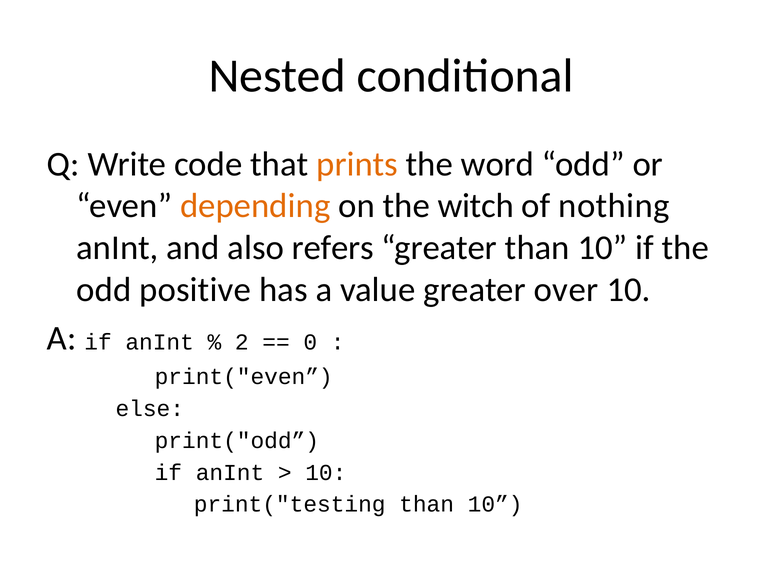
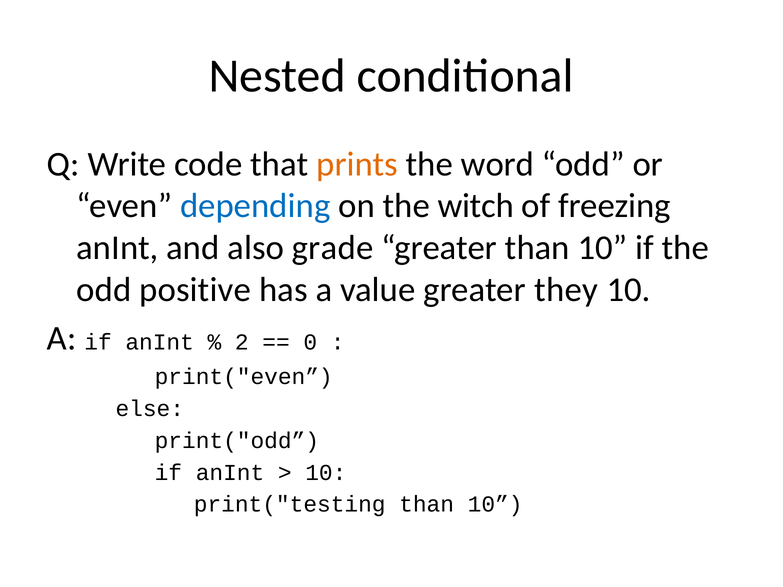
depending colour: orange -> blue (255, 206)
nothing: nothing -> freezing (614, 206)
refers: refers -> grade (333, 248)
over: over -> they (566, 290)
